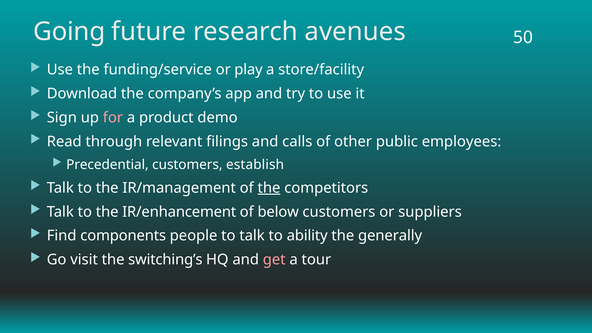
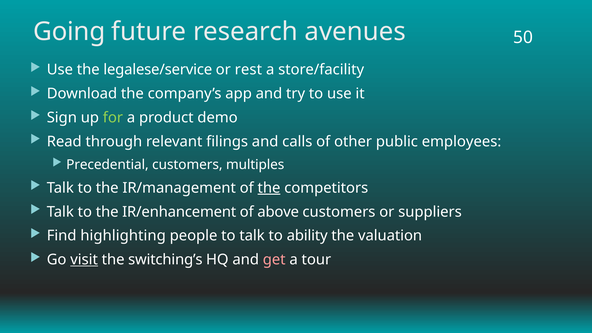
funding/service: funding/service -> legalese/service (158, 70)
play: play -> rest (248, 70)
for colour: pink -> light green (113, 118)
establish: establish -> multiples (255, 165)
below: below -> above (278, 212)
components: components -> highlighting (123, 236)
generally: generally -> valuation (390, 236)
visit underline: none -> present (84, 260)
